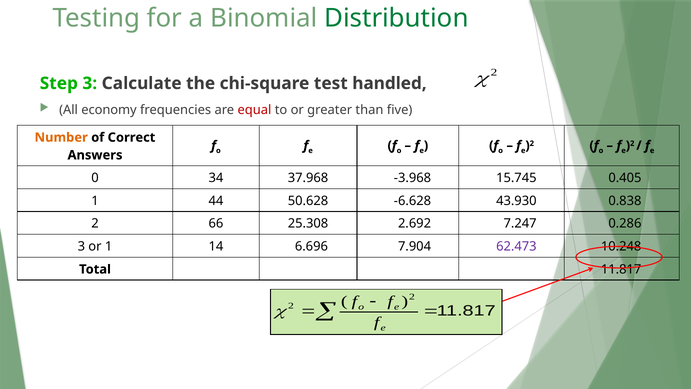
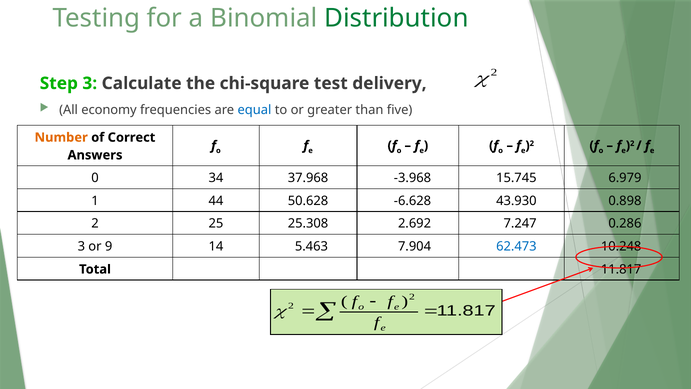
handled: handled -> delivery (389, 83)
equal colour: red -> blue (255, 110)
0.405: 0.405 -> 6.979 (625, 178)
0.838: 0.838 -> 0.898 (625, 201)
66: 66 -> 25 (216, 223)
or 1: 1 -> 9 (109, 246)
6.696: 6.696 -> 5.463 (311, 246)
62.473 colour: purple -> blue (516, 246)
